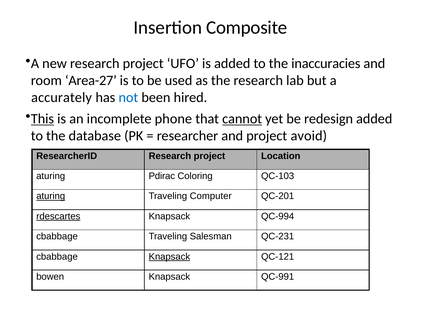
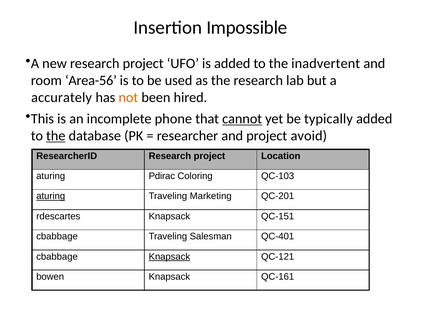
Composite: Composite -> Impossible (247, 28)
inaccuracies: inaccuracies -> inadvertent (326, 63)
Area-27: Area-27 -> Area-56 (91, 80)
not colour: blue -> orange (128, 97)
This underline: present -> none (42, 119)
redesign: redesign -> typically (328, 119)
the underline: none -> present (56, 136)
Computer: Computer -> Marketing (211, 196)
rdescartes underline: present -> none (58, 216)
QC-994: QC-994 -> QC-151 (278, 216)
QC-231: QC-231 -> QC-401 (278, 236)
QC-991: QC-991 -> QC-161 (278, 276)
